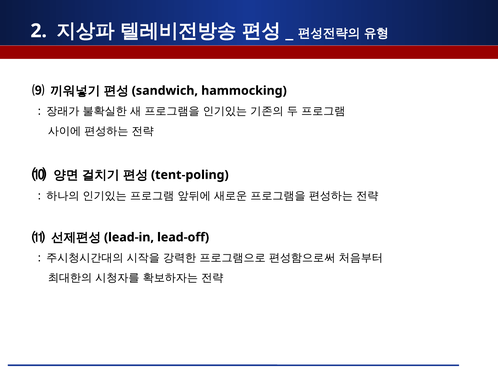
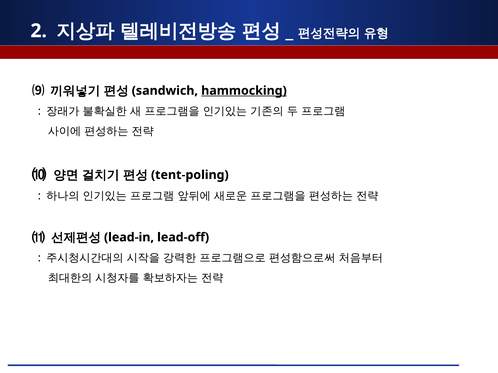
hammocking underline: none -> present (244, 91)
